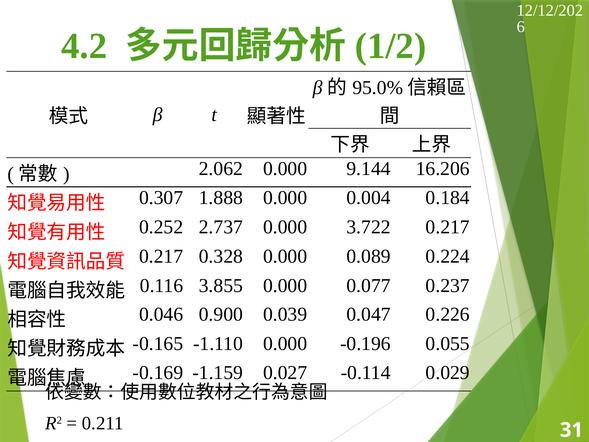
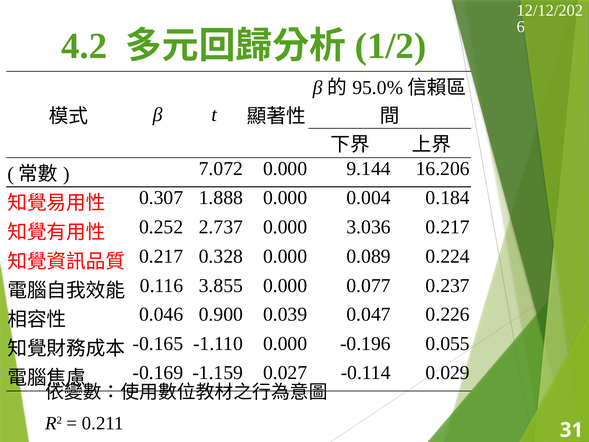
2.062: 2.062 -> 7.072 (221, 169)
3.722: 3.722 -> 3.036 (369, 227)
